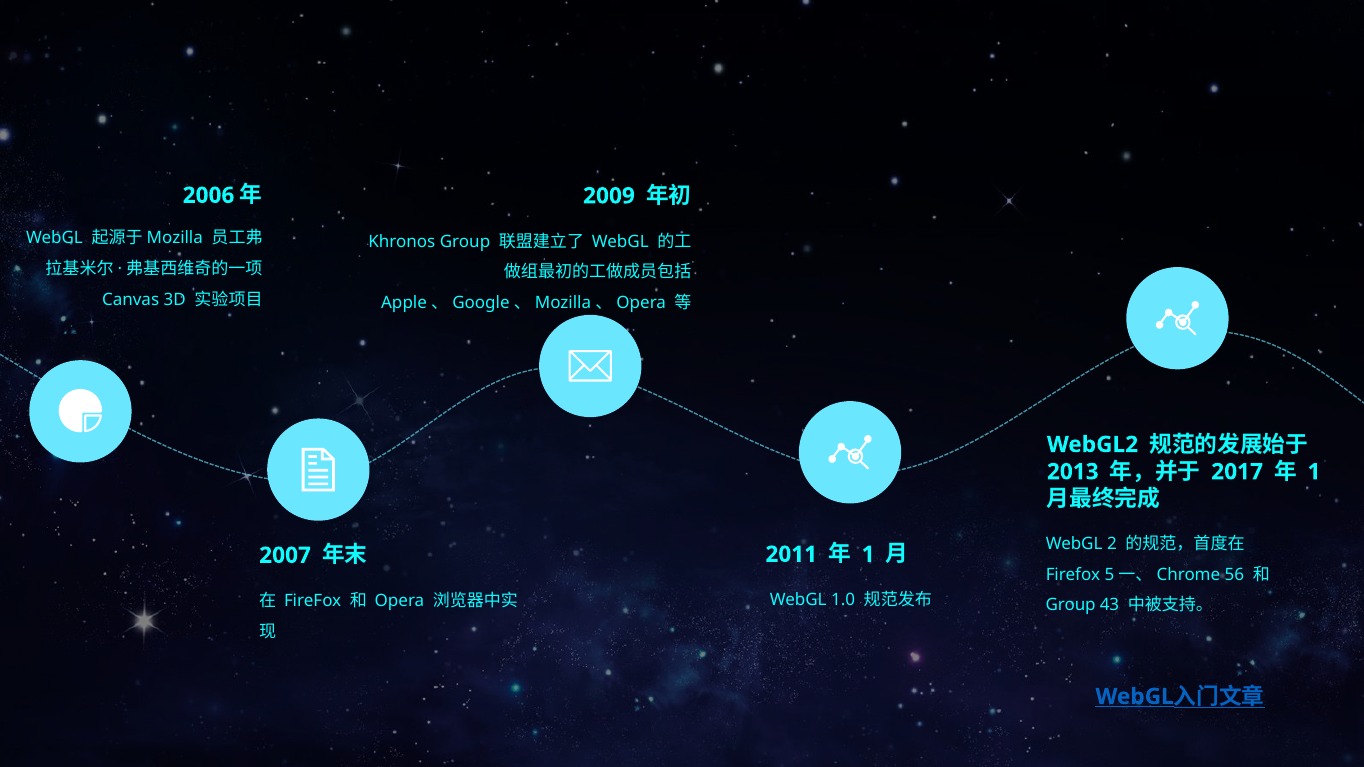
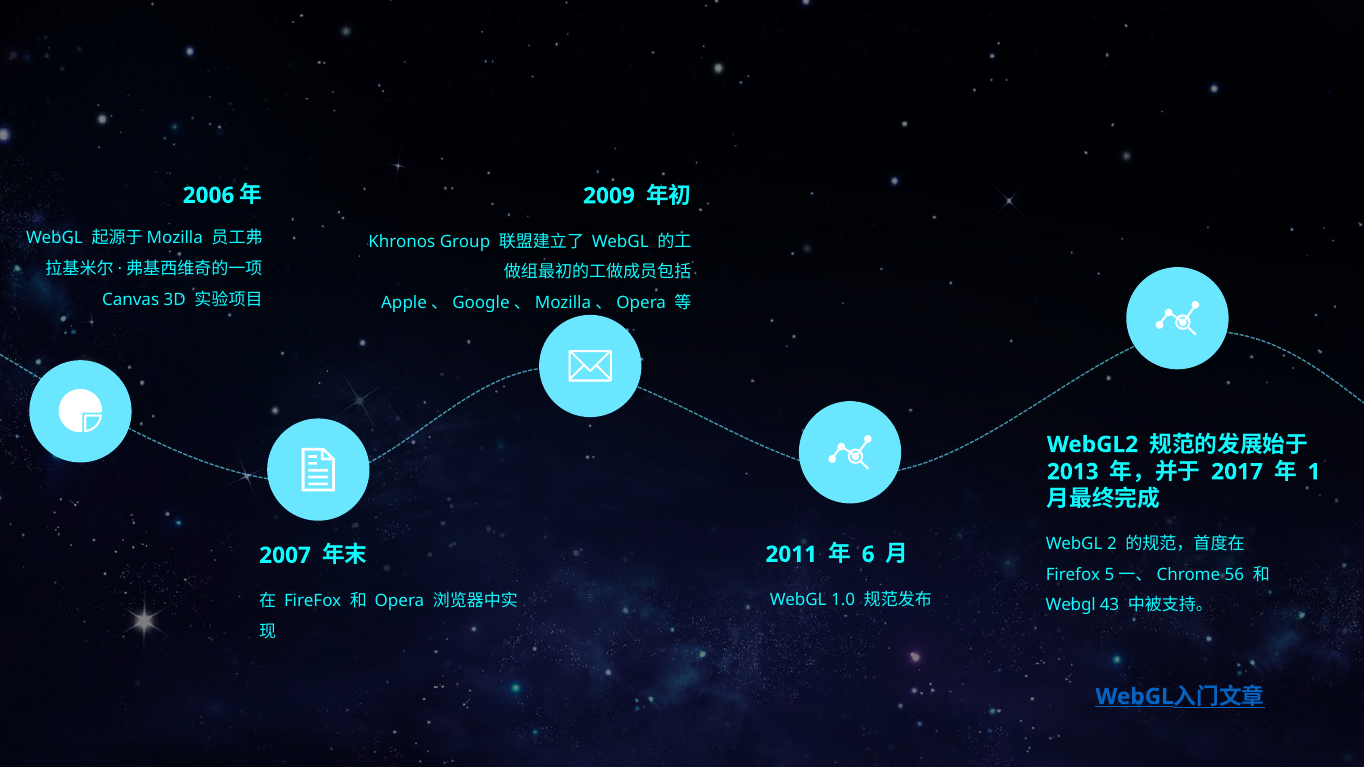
1: 1 -> 6 (868, 555)
Group: Group -> Webgl (1071, 605)
